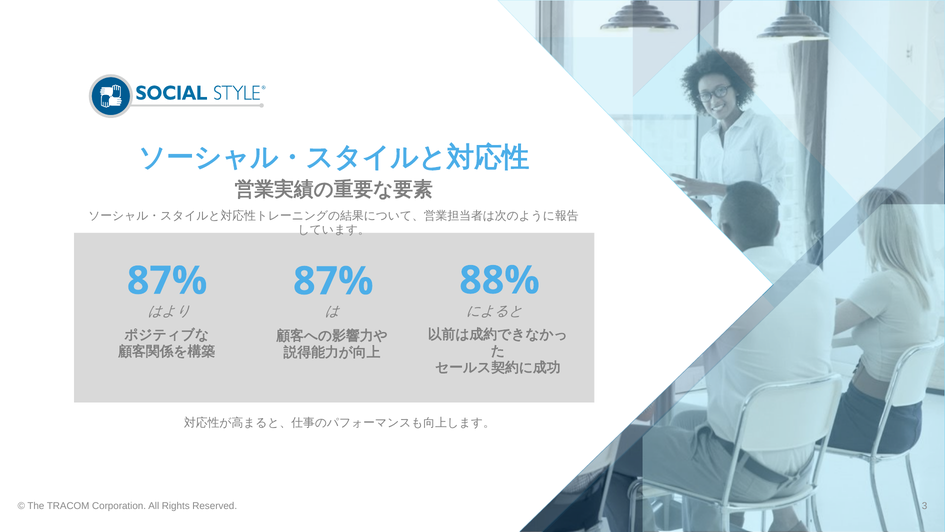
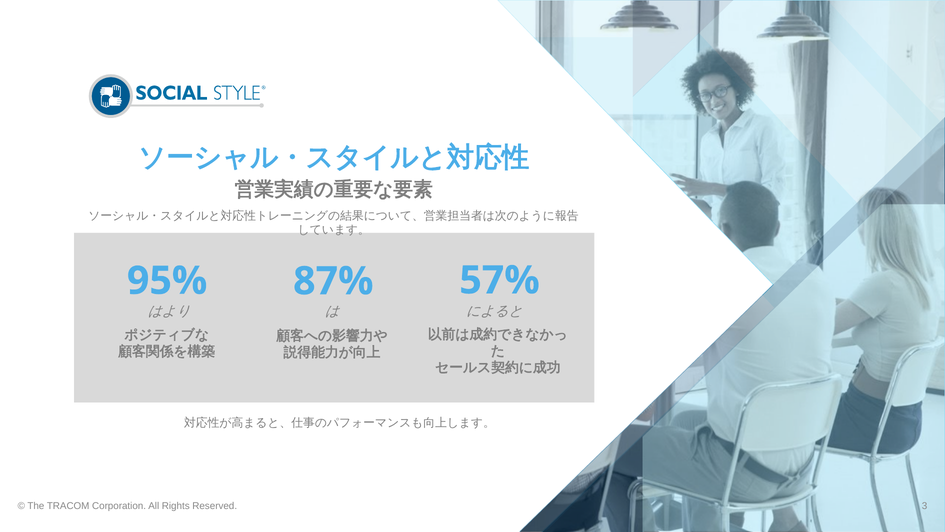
87%: 87% -> 95% (167, 281)
88%: 88% -> 57% (500, 280)
